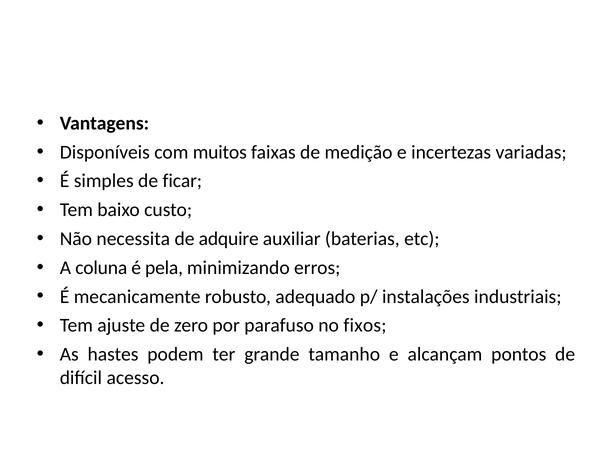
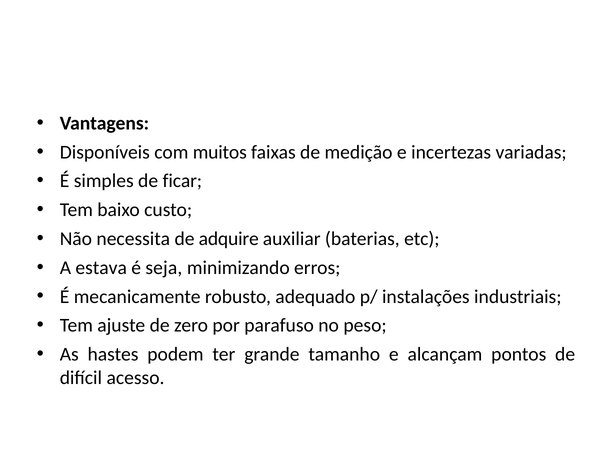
coluna: coluna -> estava (101, 268)
pela: pela -> seja (164, 268)
fixos: fixos -> peso (365, 326)
